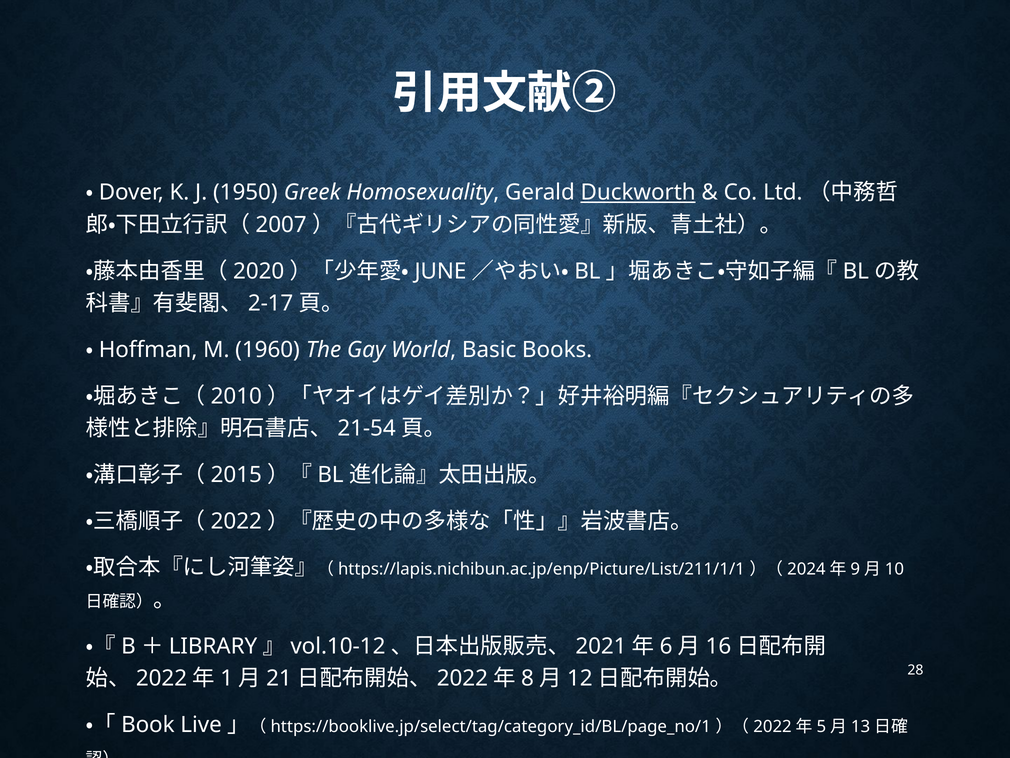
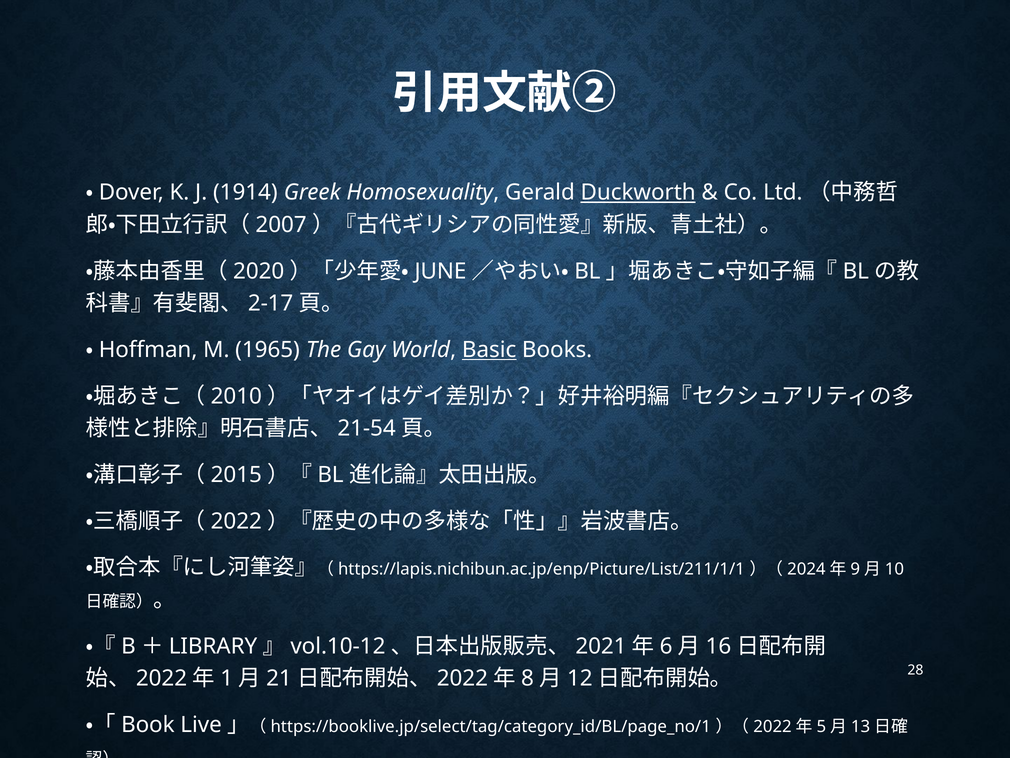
1950: 1950 -> 1914 (245, 192)
1960: 1960 -> 1965 (268, 350)
Basic underline: none -> present (489, 350)
